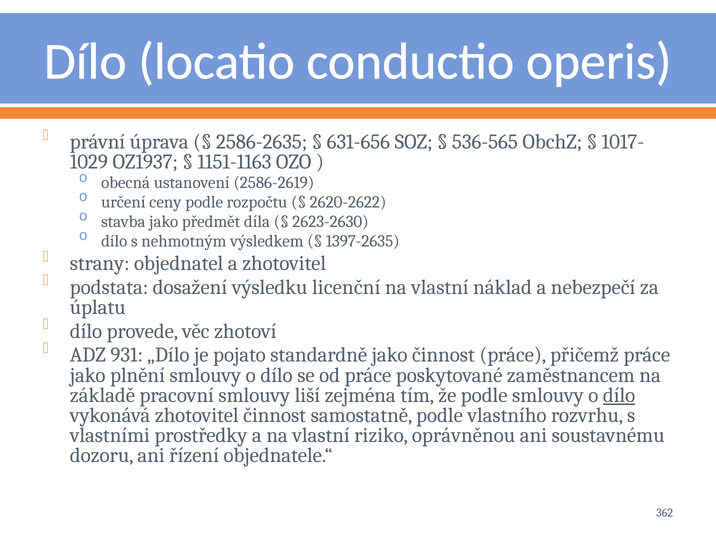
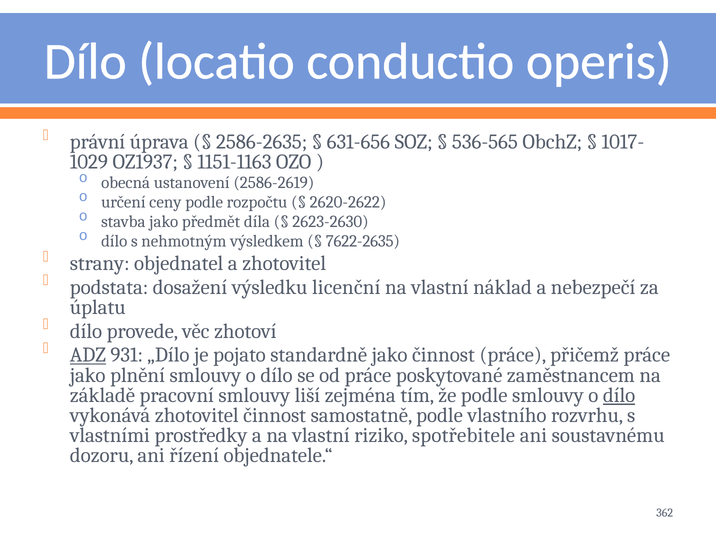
1397-2635: 1397-2635 -> 7622-2635 (363, 241)
ADZ underline: none -> present (88, 355)
oprávněnou: oprávněnou -> spotřebitele (463, 435)
